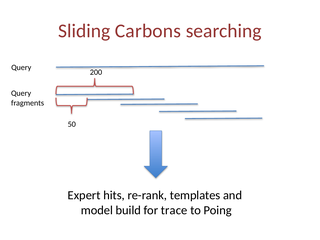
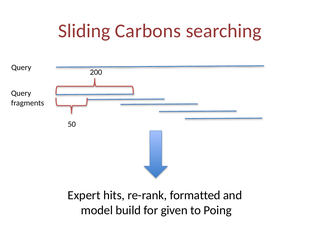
templates: templates -> formatted (195, 195)
trace: trace -> given (174, 210)
